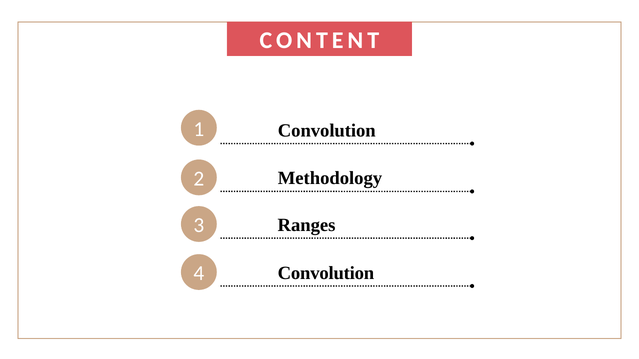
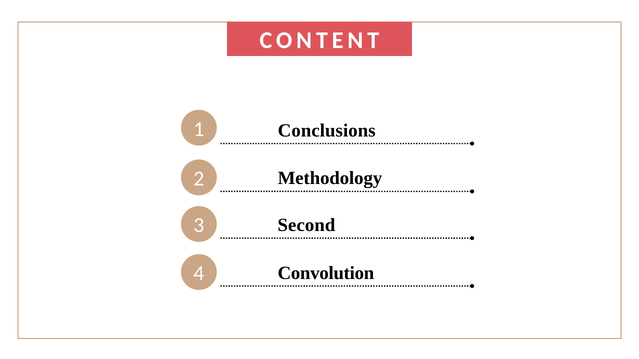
1 Convolution: Convolution -> Conclusions (327, 131)
Ranges: Ranges -> Second (306, 225)
